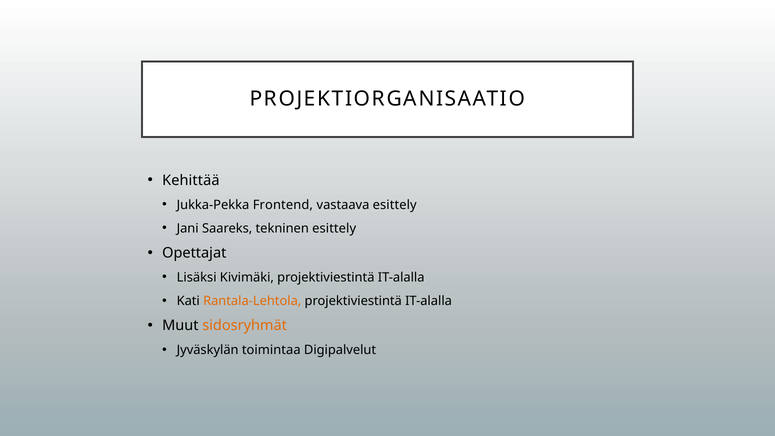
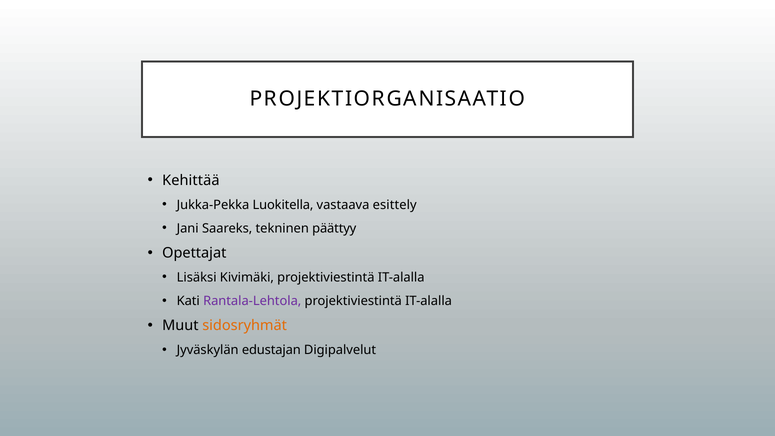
Frontend: Frontend -> Luokitella (283, 205)
tekninen esittely: esittely -> päättyy (334, 228)
Rantala-Lehtola colour: orange -> purple (252, 301)
toimintaa: toimintaa -> edustajan (271, 350)
